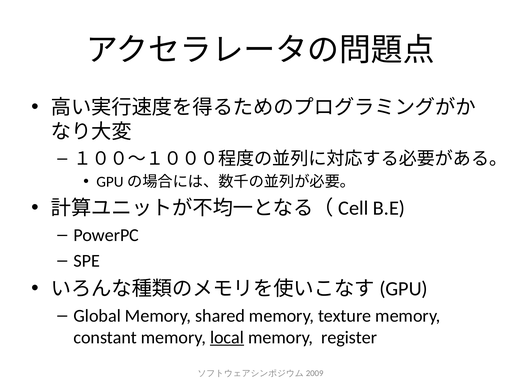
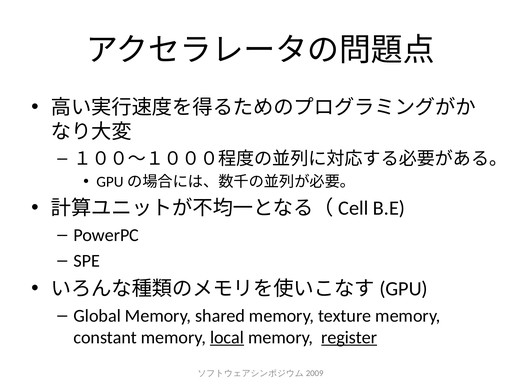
register underline: none -> present (349, 337)
